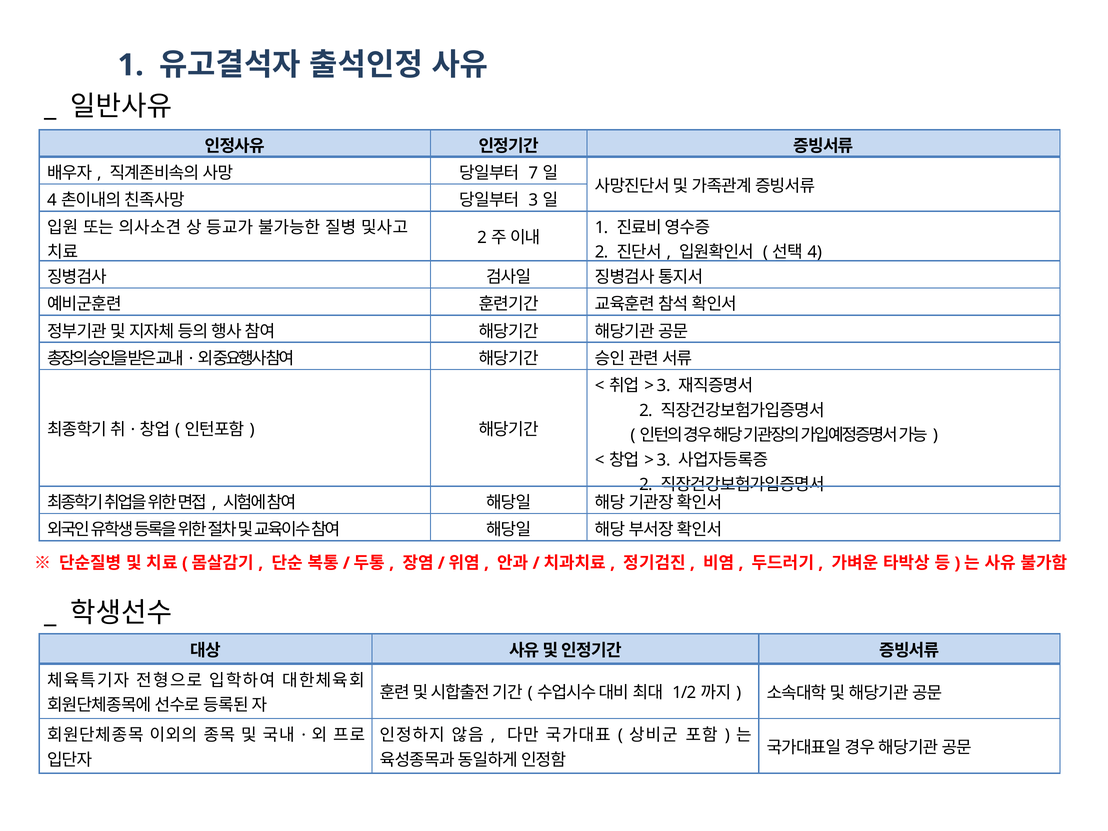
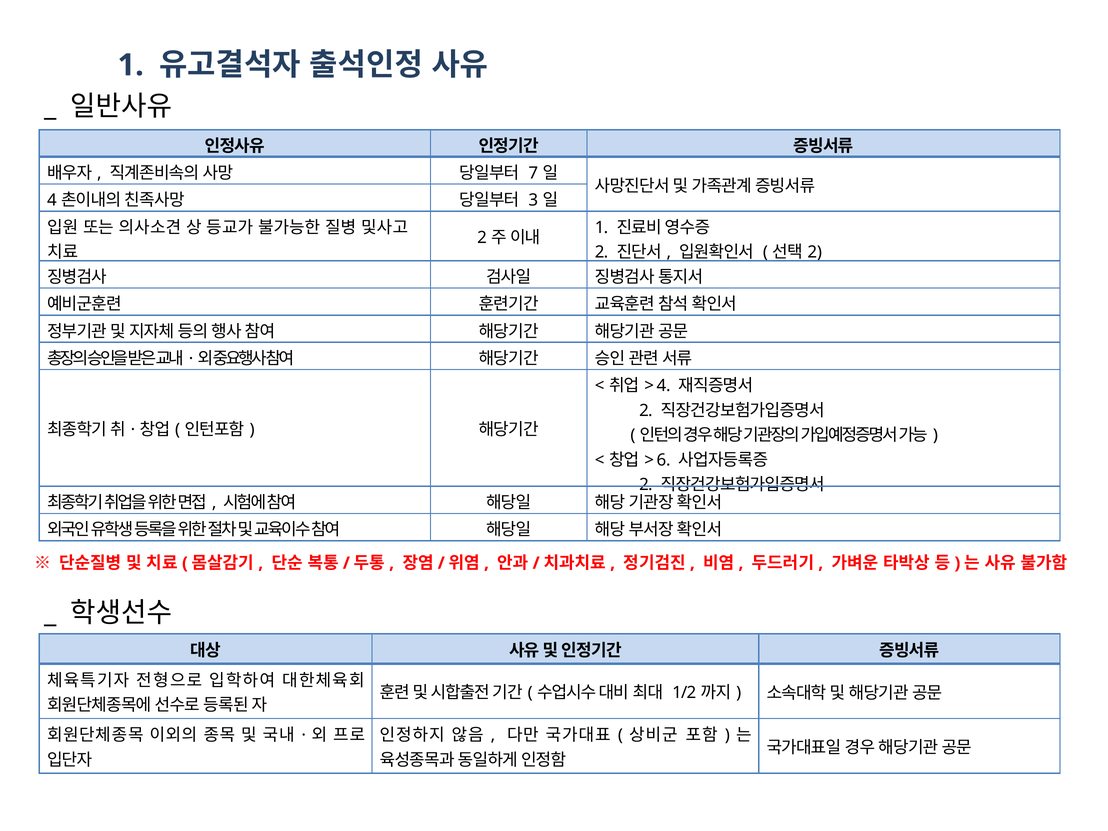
4: 4 -> 2 (815, 252)
3: 3 -> 4 (664, 386)
3: 3 -> 6 (664, 460)
